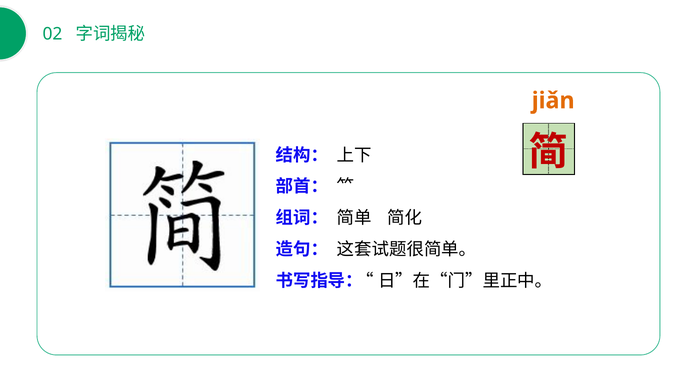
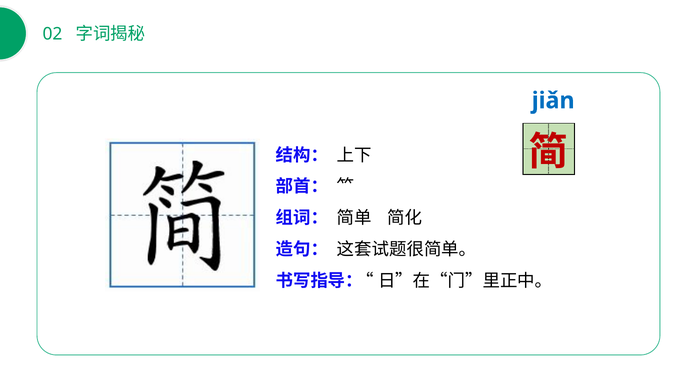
jiǎn colour: orange -> blue (553, 101)
